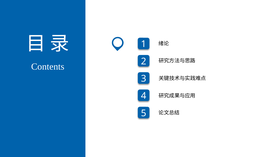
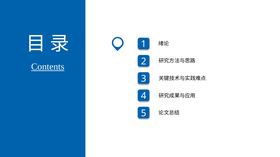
Contents underline: none -> present (48, 67)
